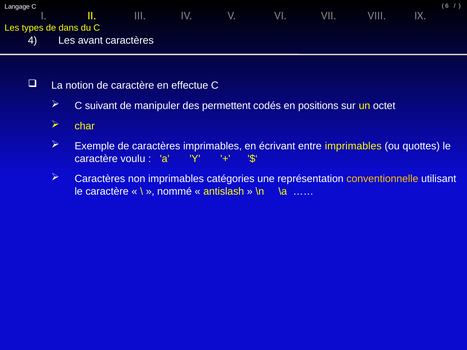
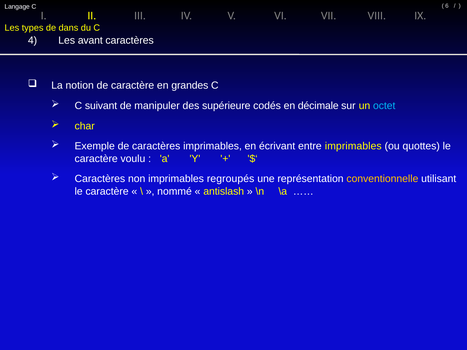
effectue: effectue -> grandes (190, 86)
permettent: permettent -> supérieure (226, 106)
positions: positions -> décimale (318, 106)
octet colour: white -> light blue (384, 106)
catégories: catégories -> regroupés (231, 179)
